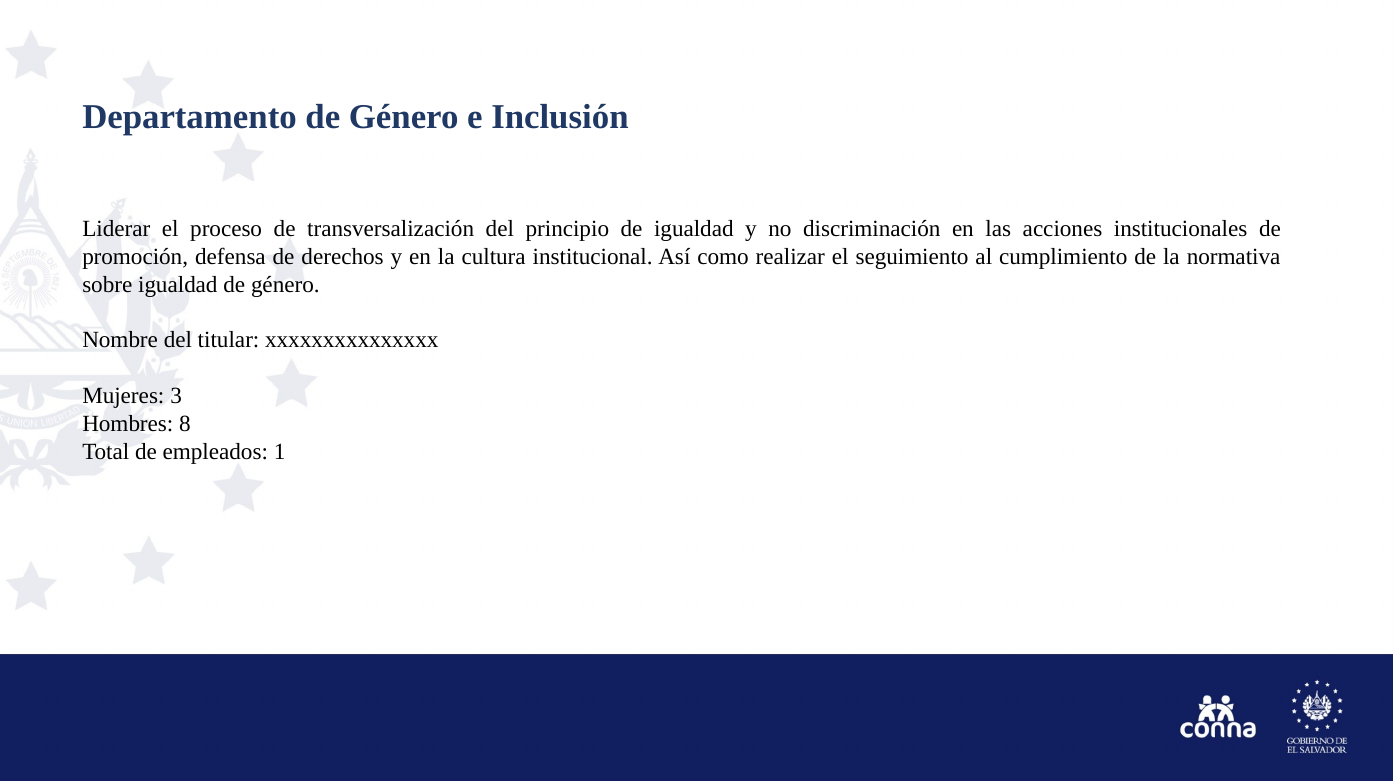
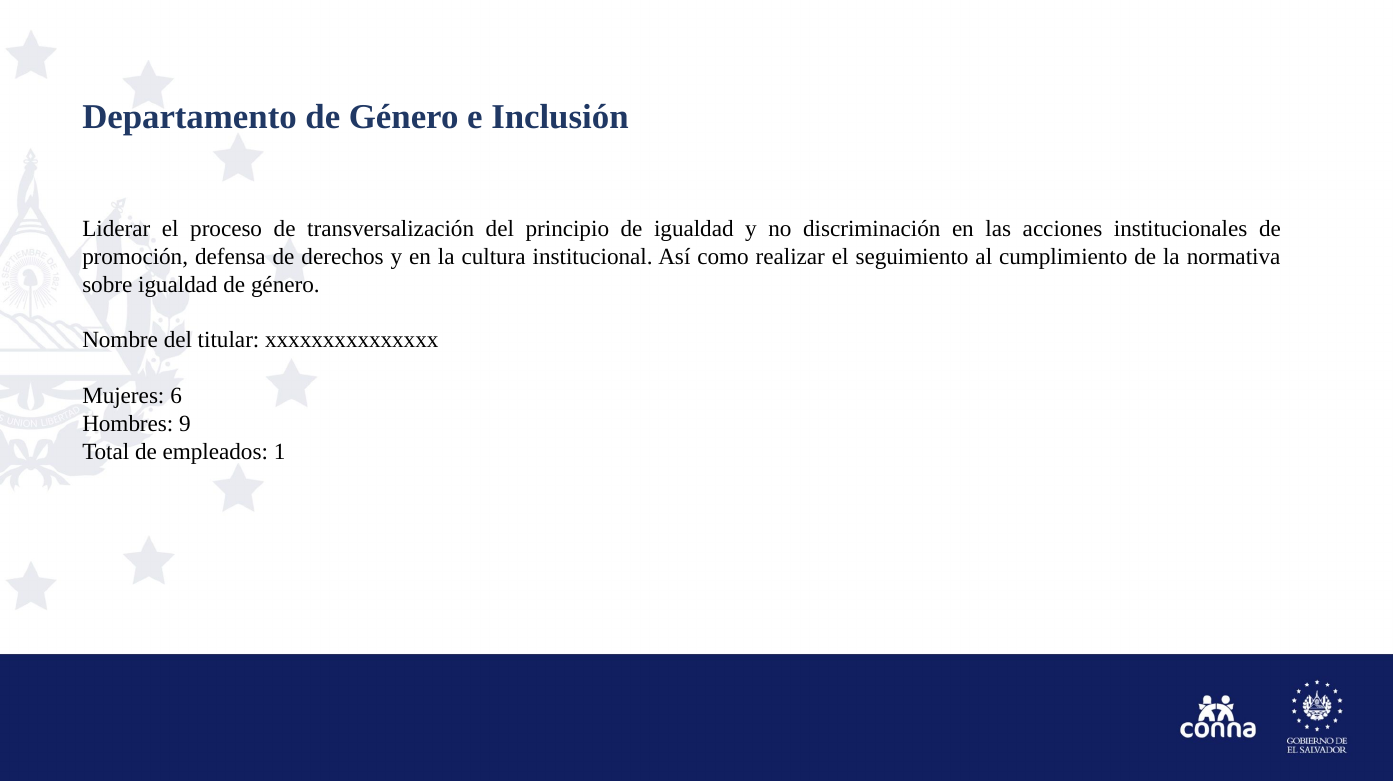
3: 3 -> 6 (176, 396)
8: 8 -> 9 (185, 424)
